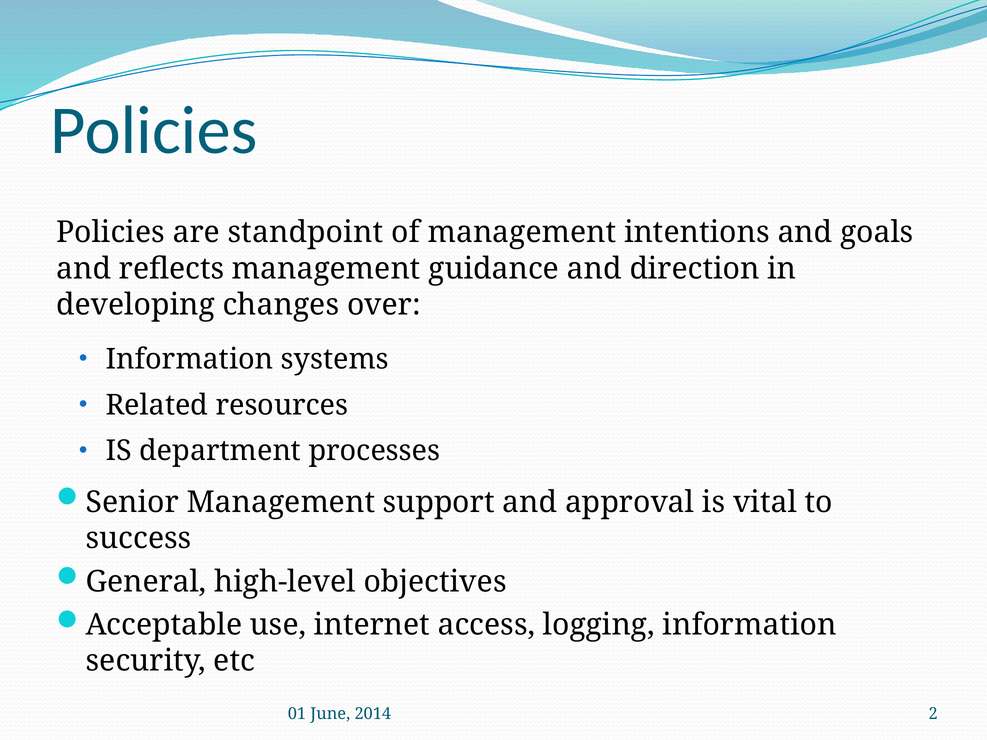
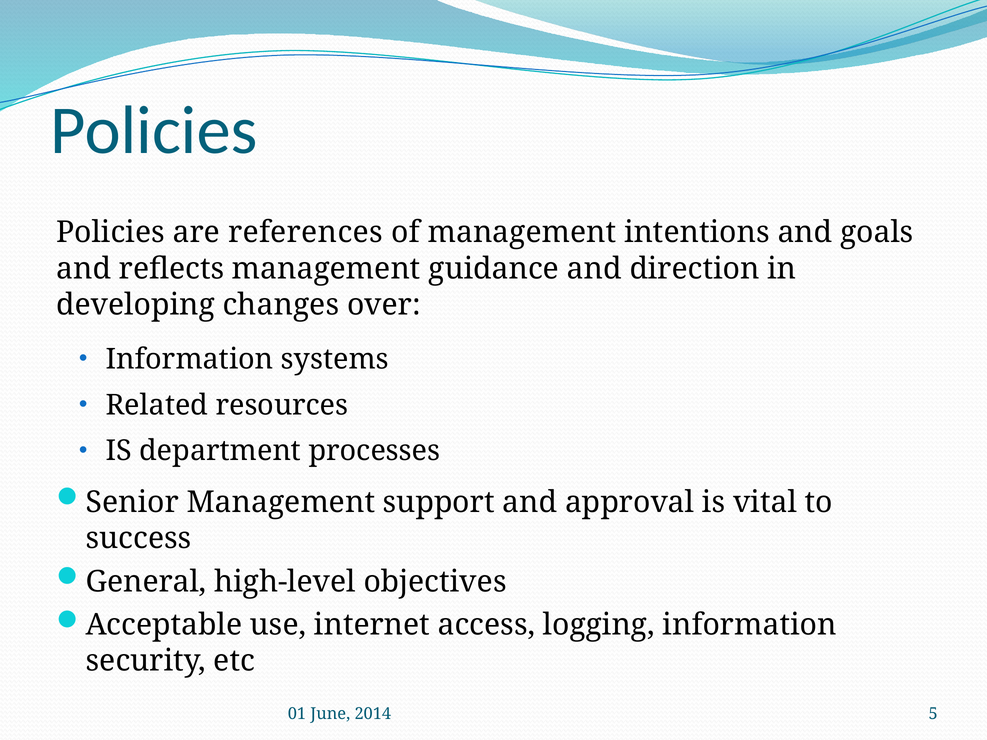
standpoint: standpoint -> references (305, 233)
2: 2 -> 5 (933, 714)
